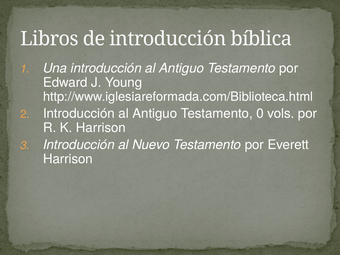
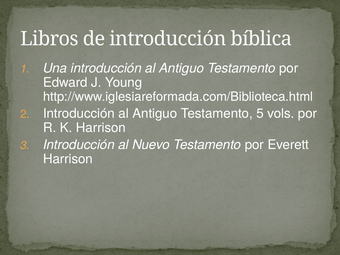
0: 0 -> 5 (260, 113)
